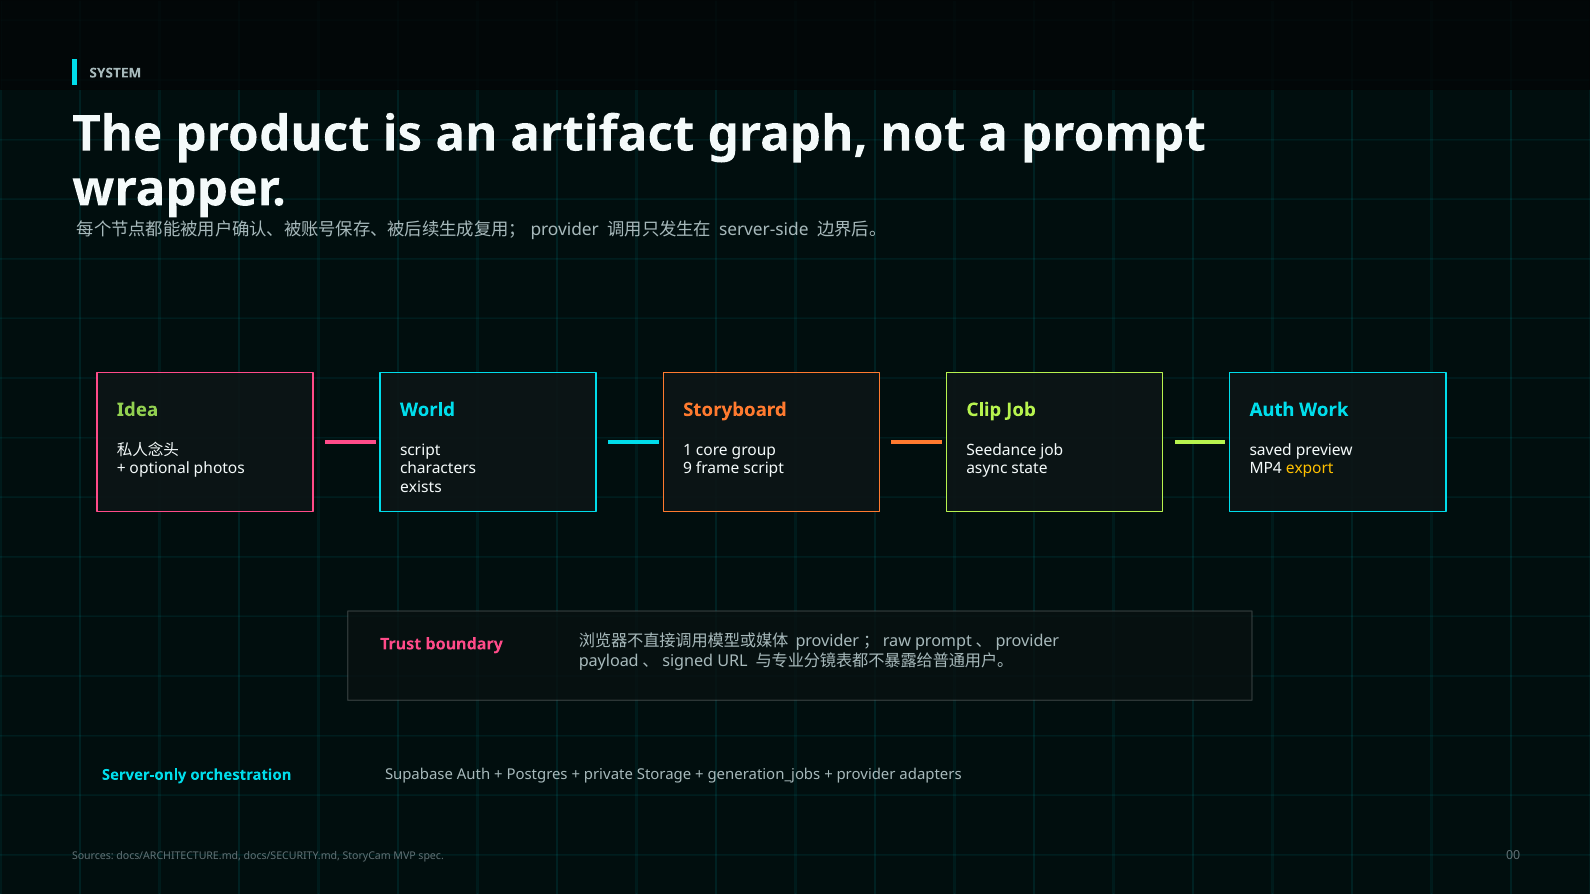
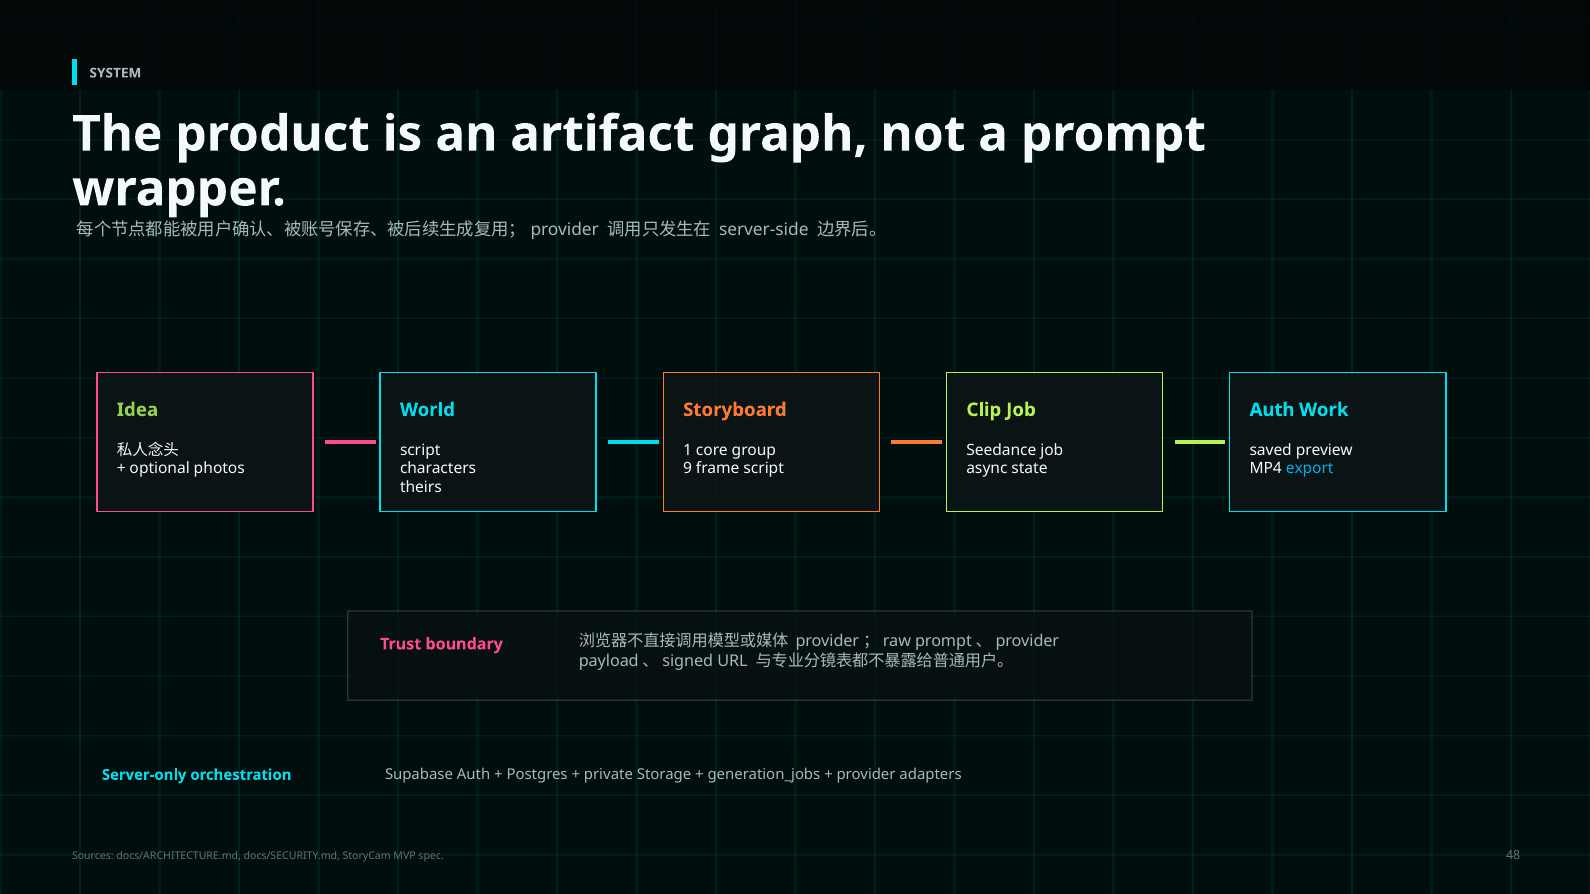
export colour: yellow -> light blue (1310, 469)
exists: exists -> theirs (421, 488)
00: 00 -> 48 (1513, 855)
